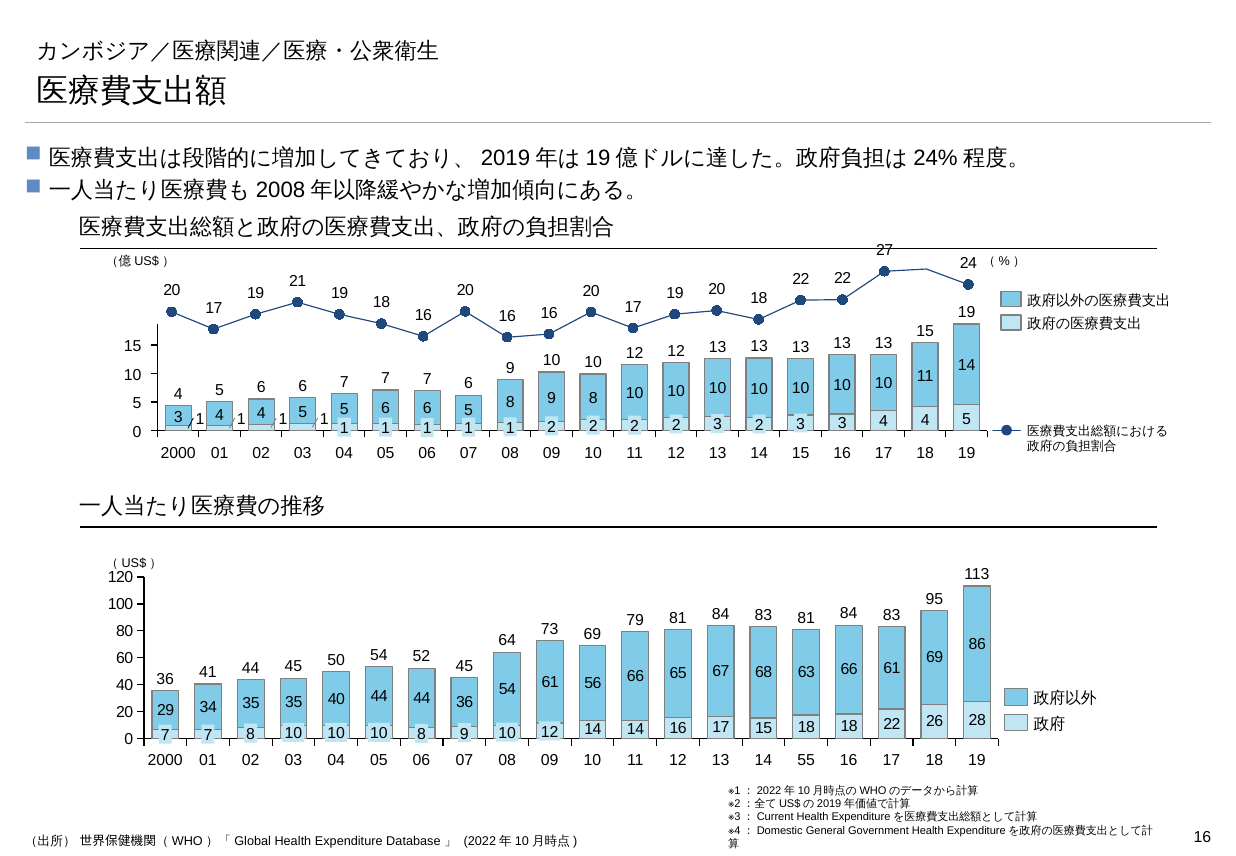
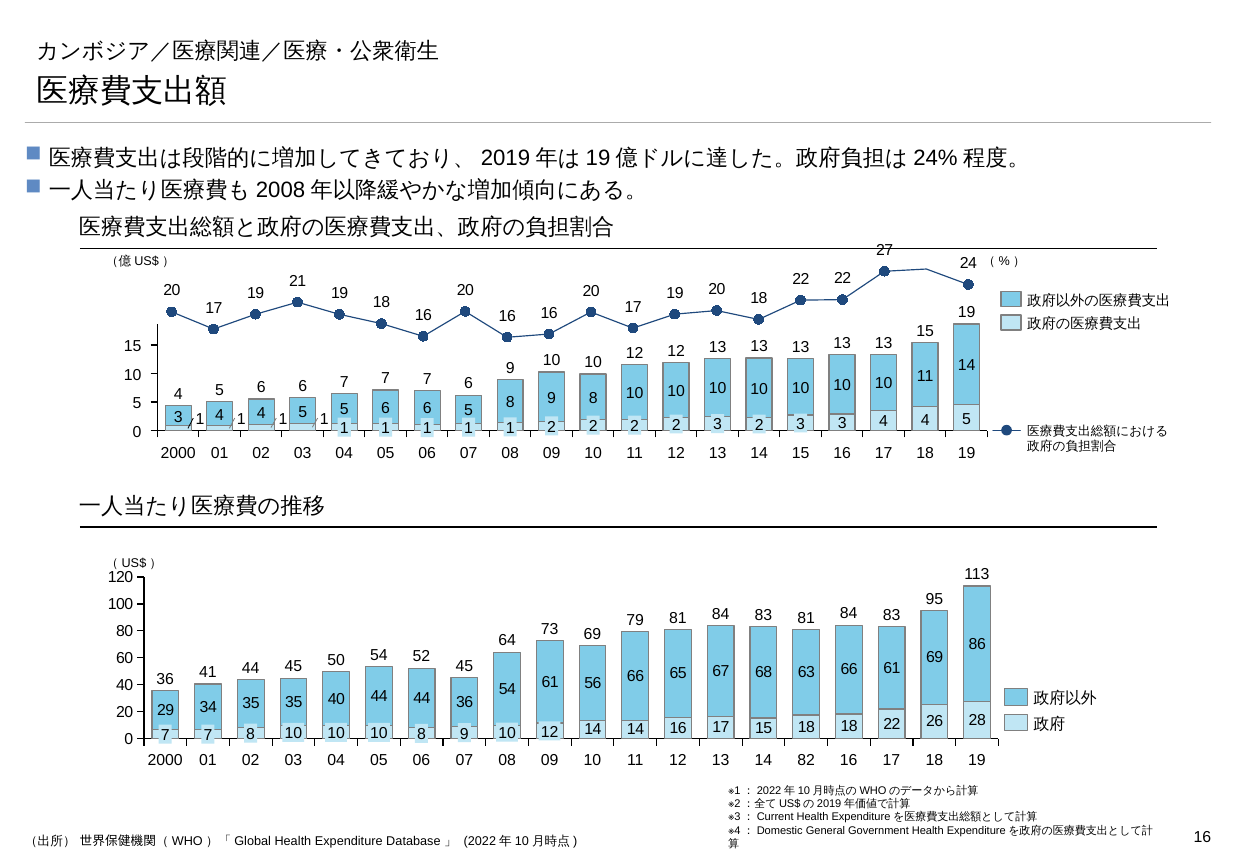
55: 55 -> 82 (806, 760)
